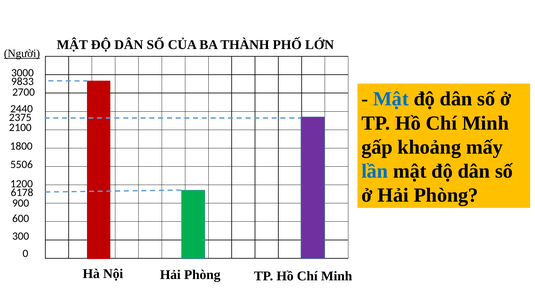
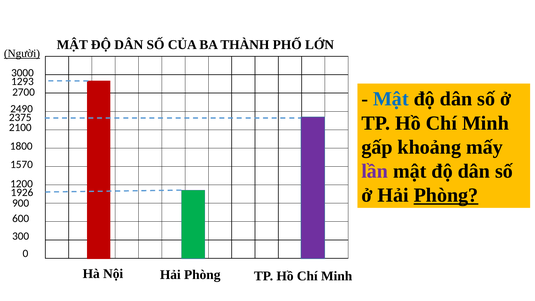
9833: 9833 -> 1293 (22, 82)
2440: 2440 -> 2490 (22, 109)
5506: 5506 -> 1570 (22, 165)
lần colour: blue -> purple (375, 171)
Phòng underline: none -> present (446, 195)
6178: 6178 -> 1926 (22, 192)
